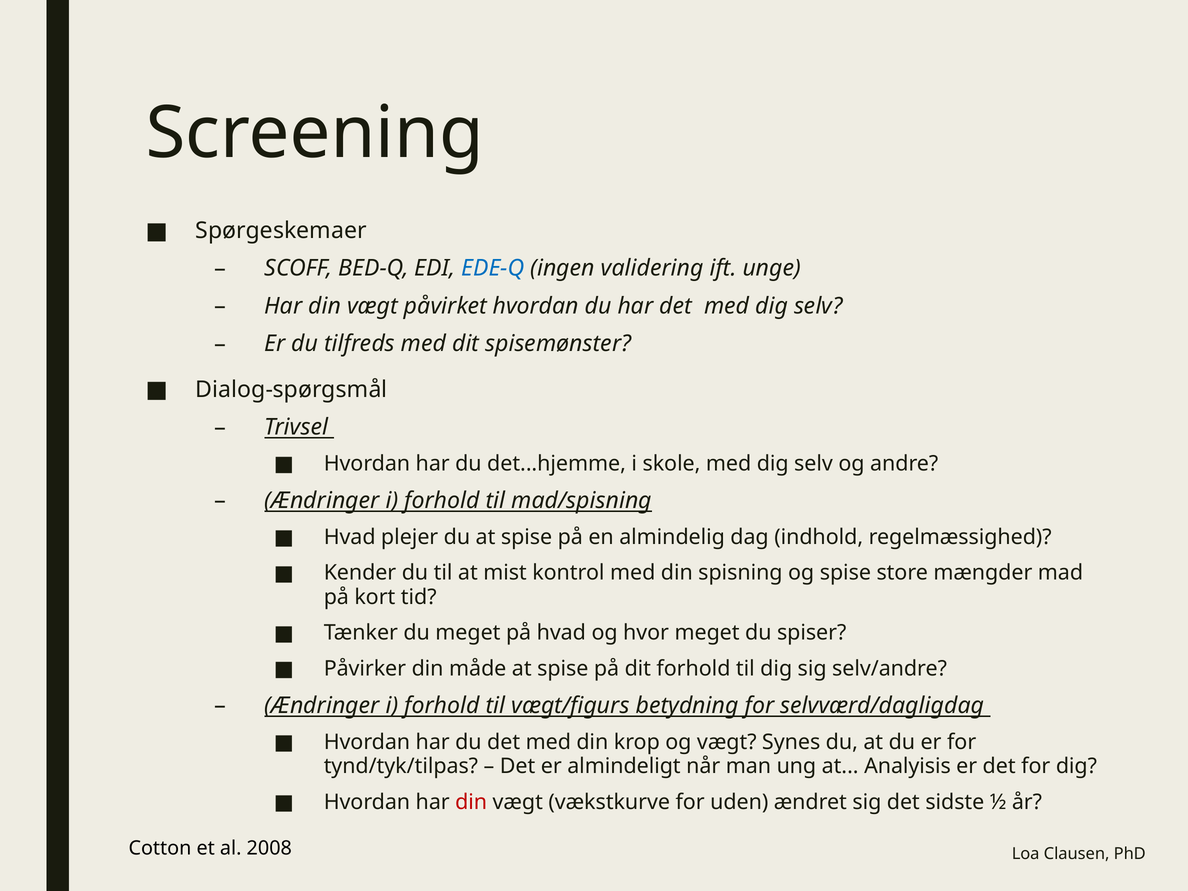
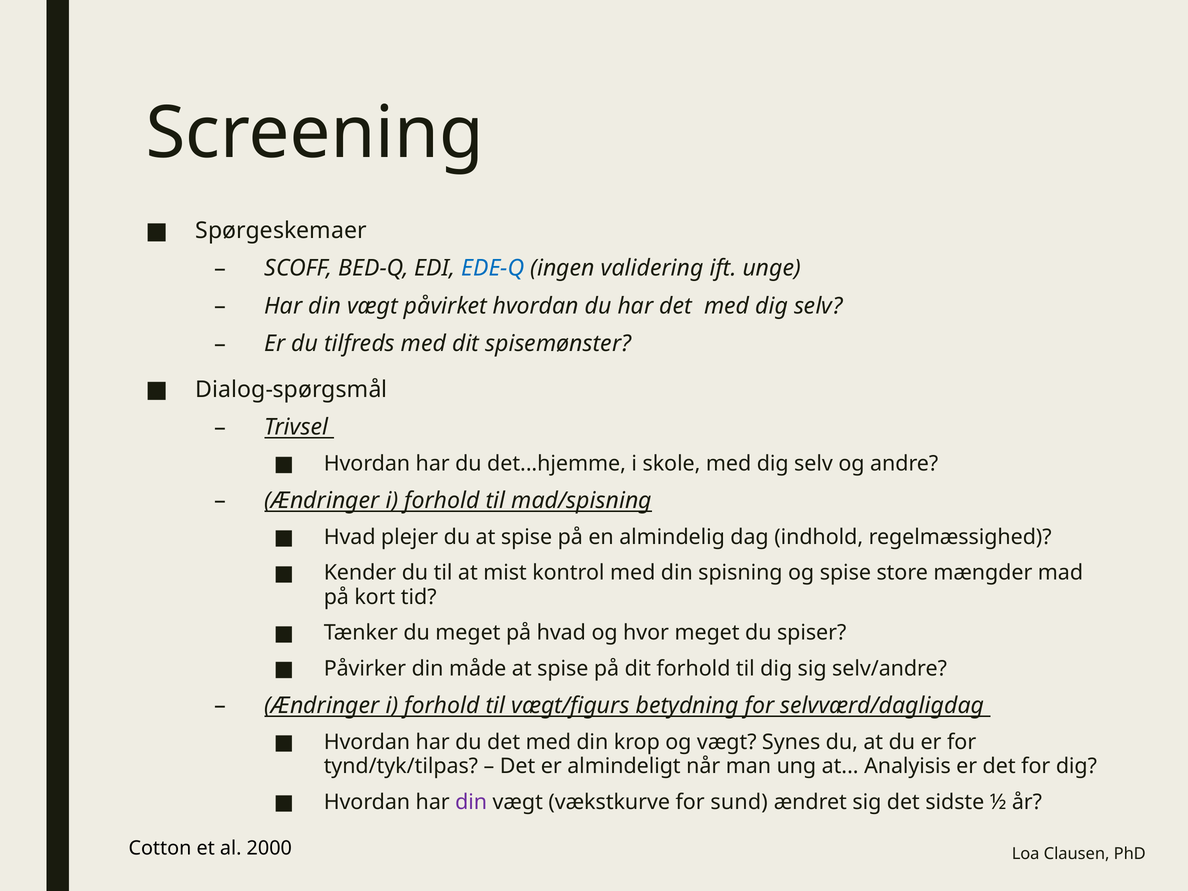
din colour: red -> purple (471, 802)
uden: uden -> sund (739, 802)
2008: 2008 -> 2000 (269, 848)
